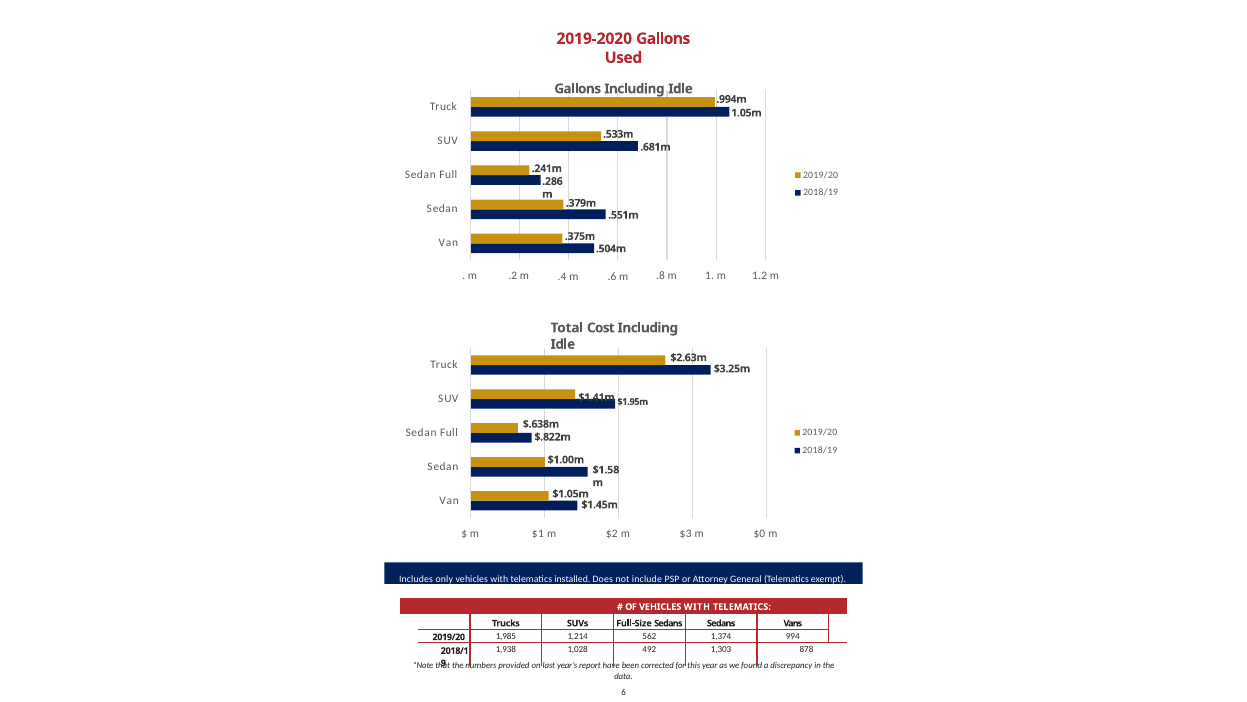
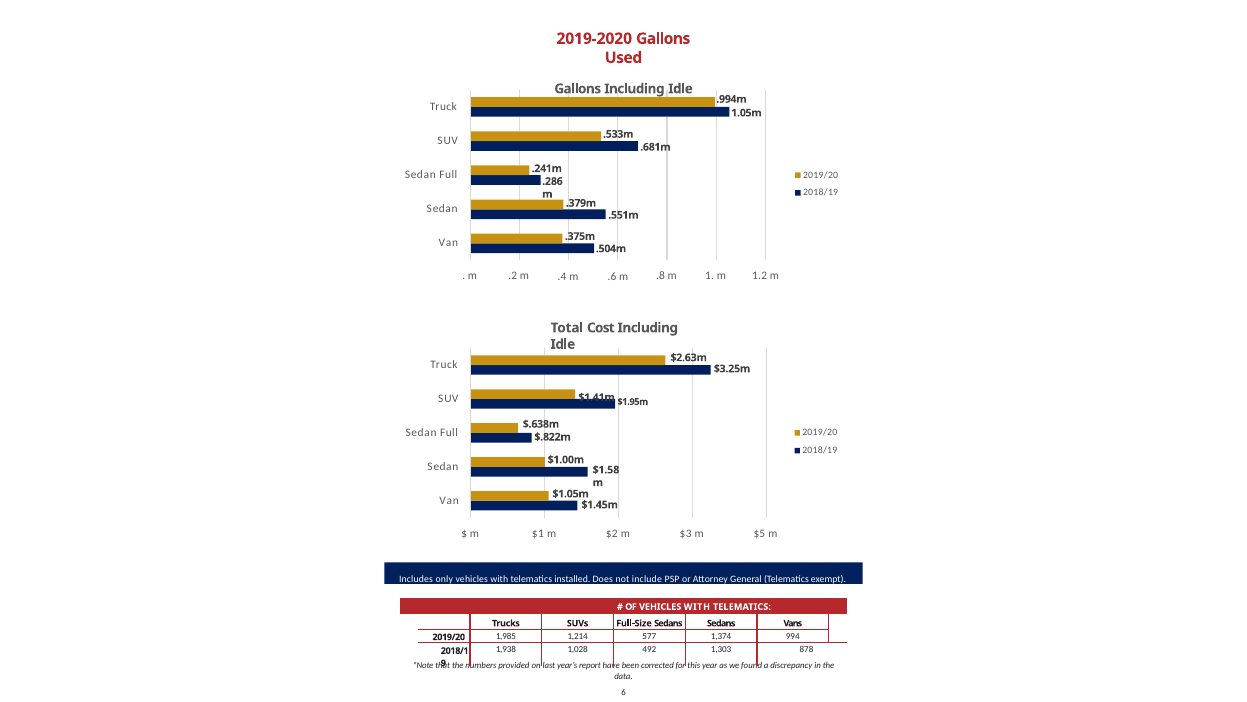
$0: $0 -> $5 (759, 533)
562: 562 -> 577 (649, 636)
